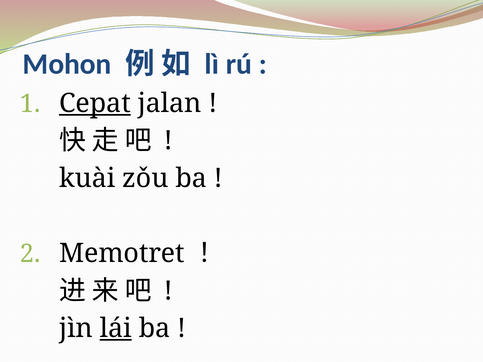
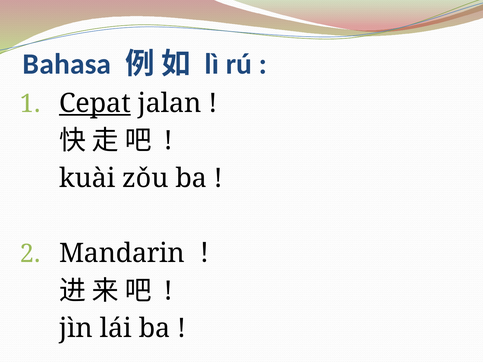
Mohon: Mohon -> Bahasa (67, 64)
Memotret: Memotret -> Mandarin (122, 254)
lái underline: present -> none (116, 329)
